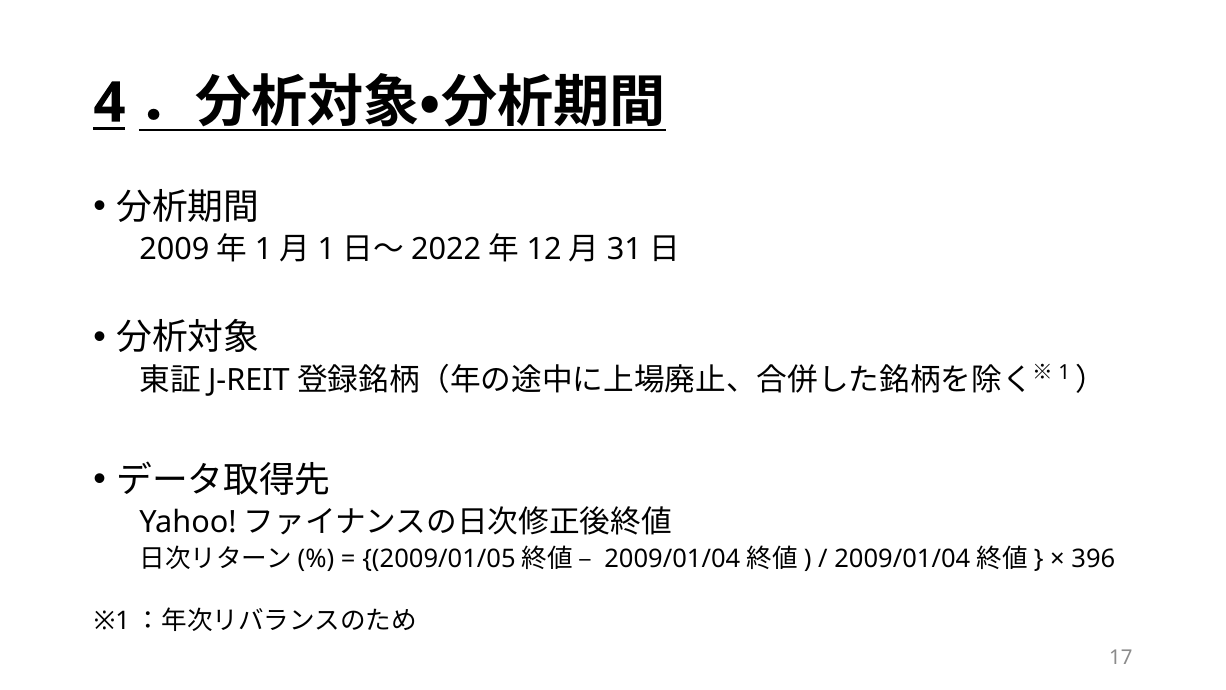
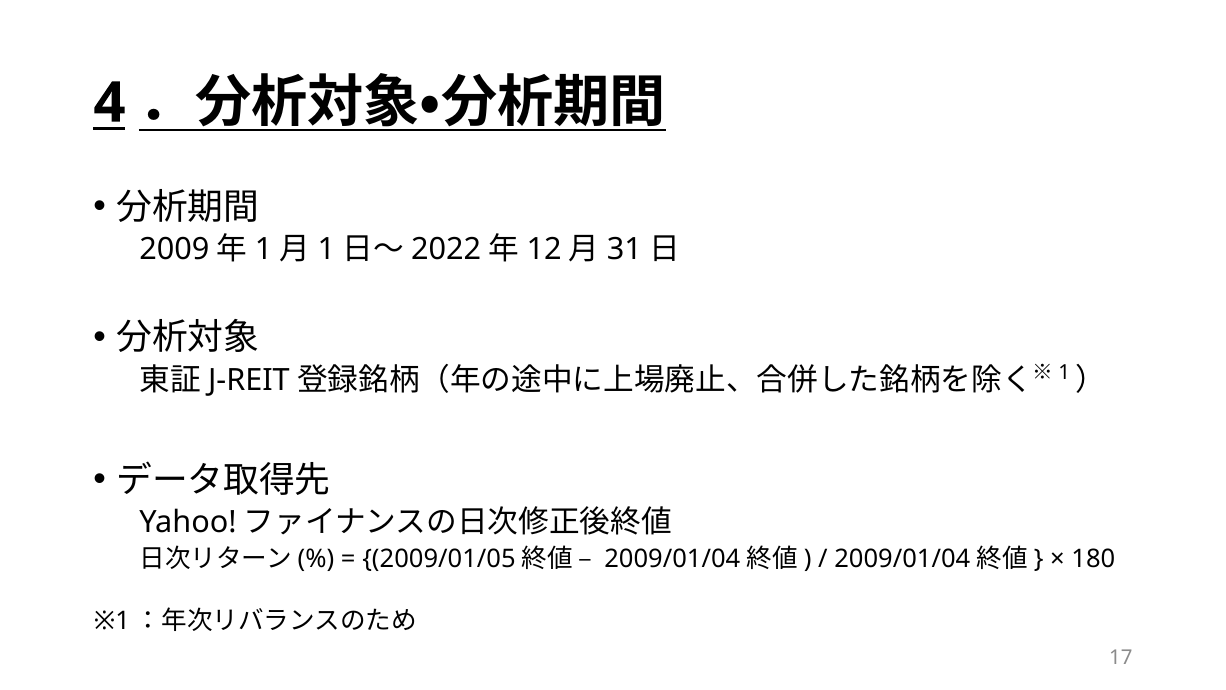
396: 396 -> 180 (1093, 559)
